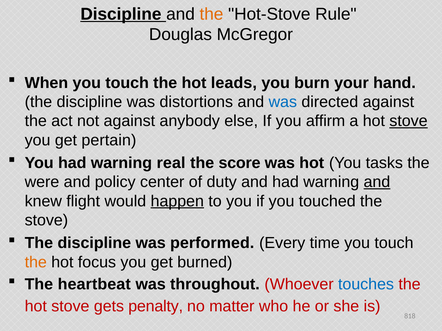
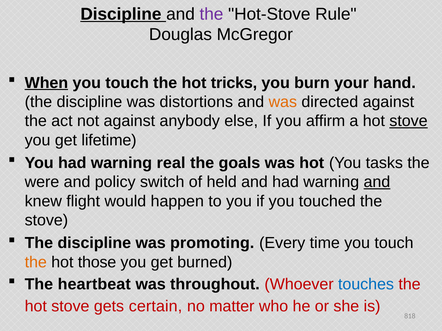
the colour: orange -> purple (211, 14)
When underline: none -> present (46, 83)
leads: leads -> tricks (234, 83)
was colour: blue -> orange (283, 102)
pertain: pertain -> lifetime (109, 140)
score: score -> goals (239, 163)
center: center -> switch (162, 182)
duty: duty -> held (222, 182)
happen underline: present -> none (177, 201)
performed: performed -> promoting (212, 243)
focus: focus -> those (97, 263)
penalty: penalty -> certain (155, 307)
